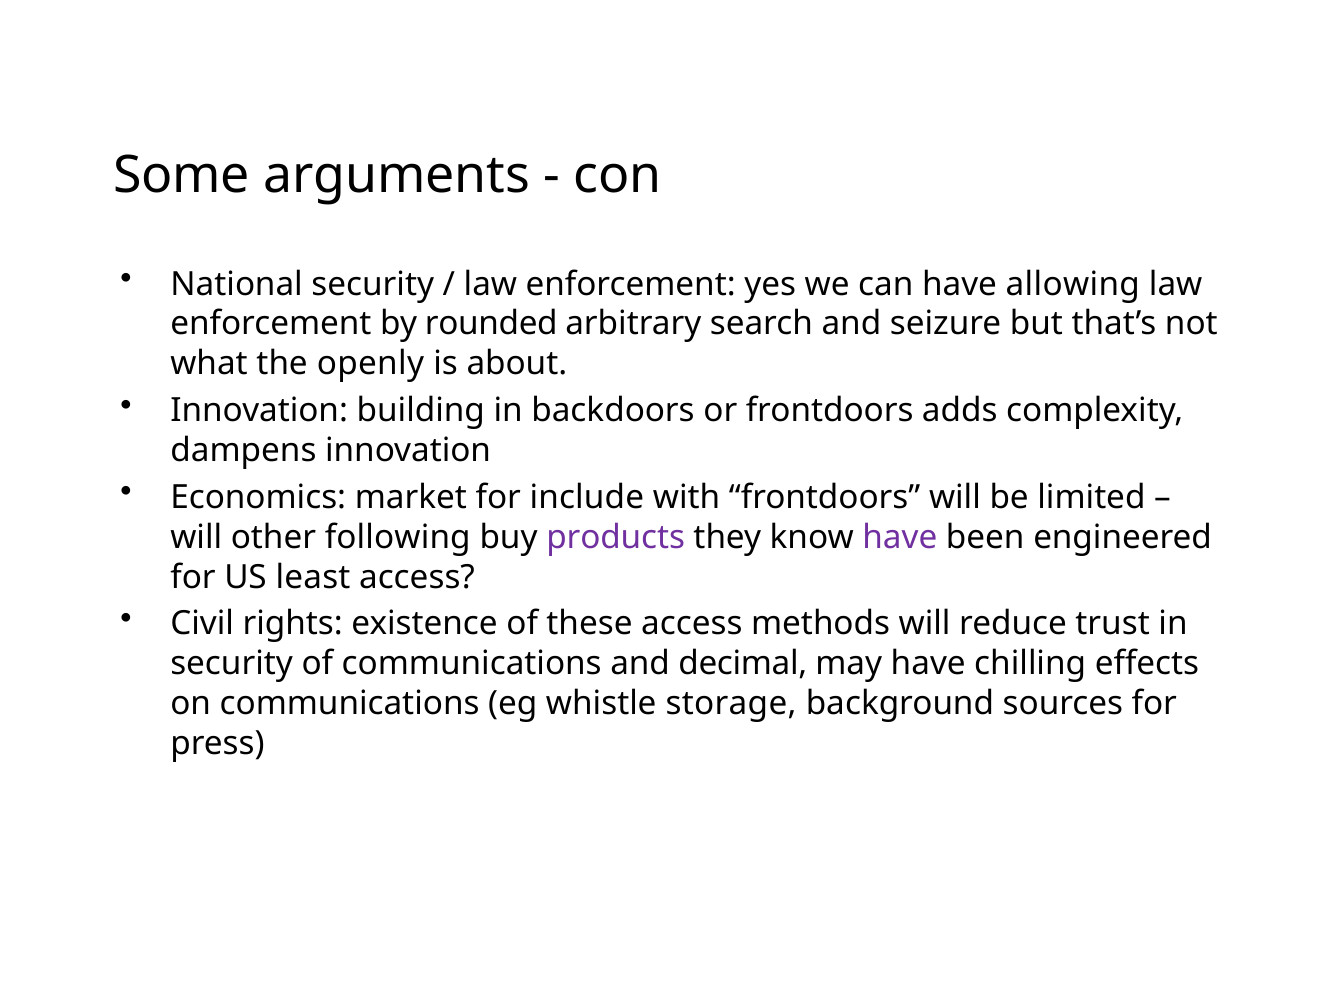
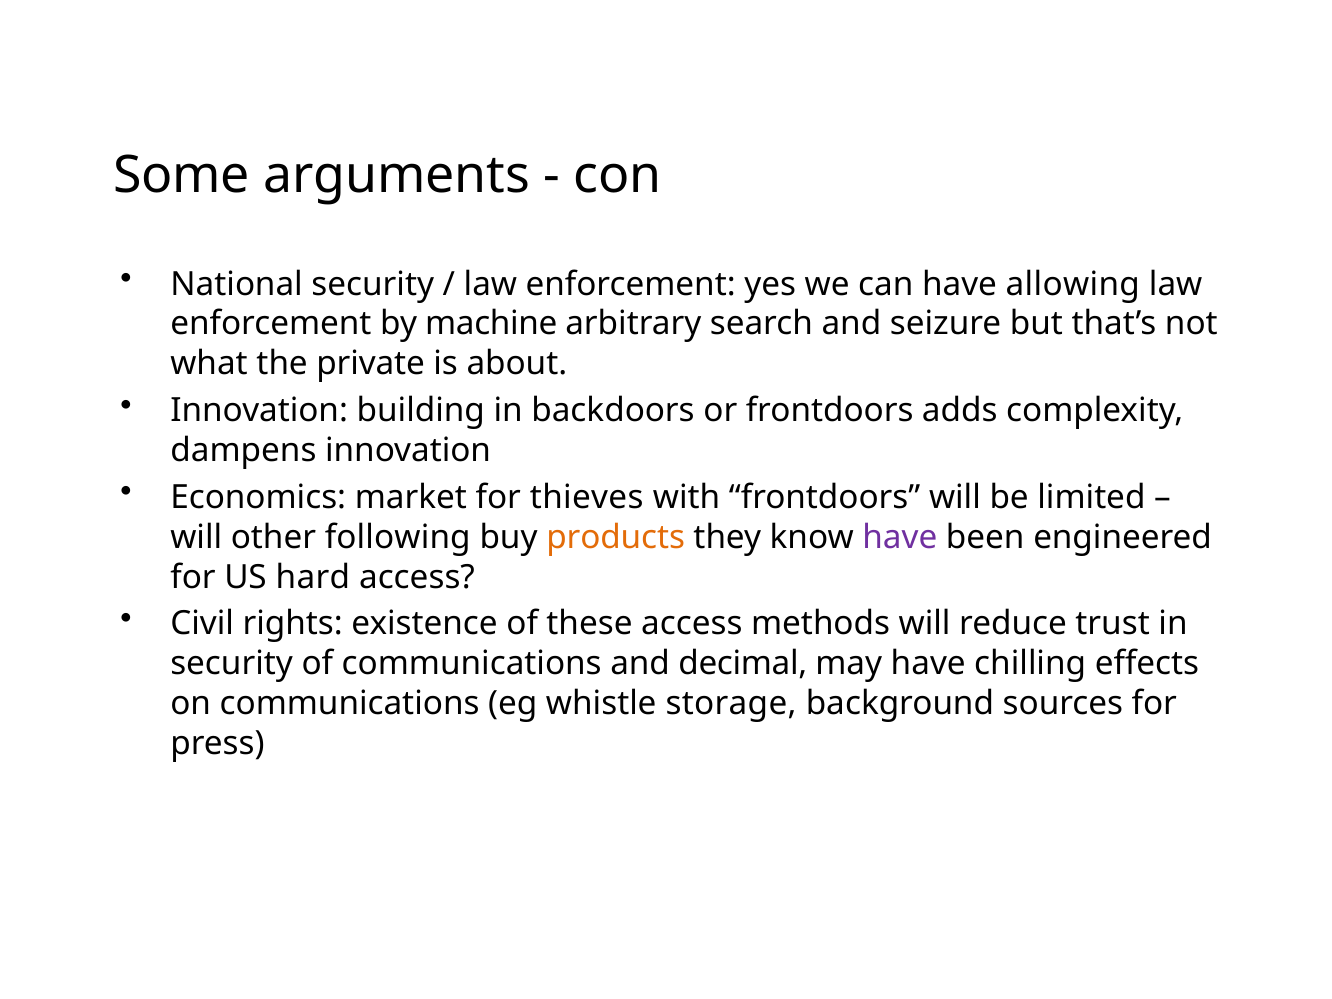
rounded: rounded -> machine (491, 324)
openly: openly -> private (371, 364)
include: include -> thieves (587, 497)
products colour: purple -> orange (616, 537)
least: least -> hard (313, 577)
